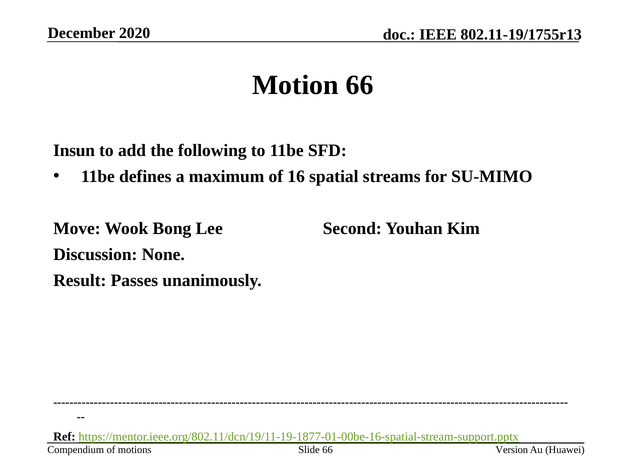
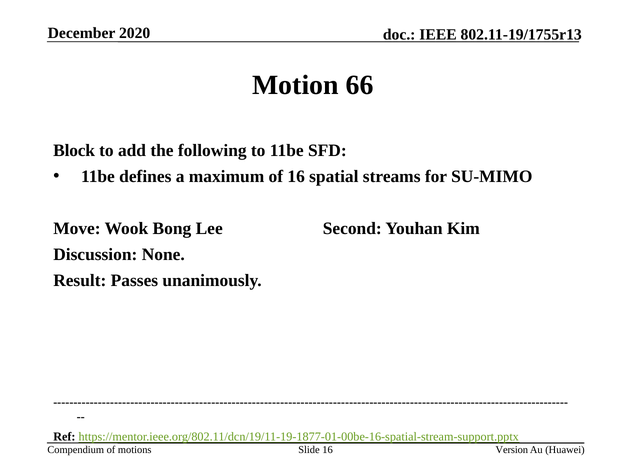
Insun: Insun -> Block (74, 150)
Slide 66: 66 -> 16 (328, 450)
